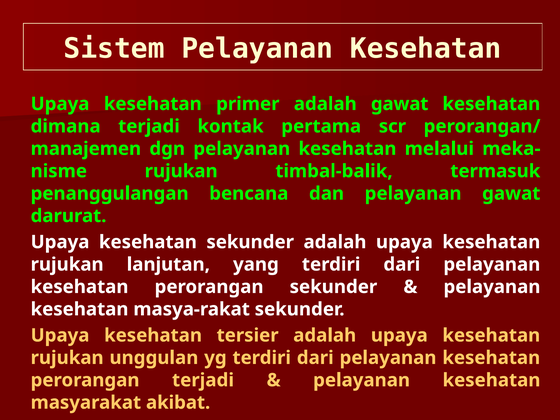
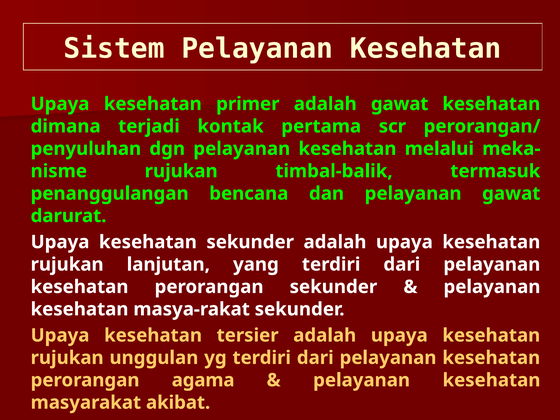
manajemen: manajemen -> penyuluhan (86, 149)
perorangan terjadi: terjadi -> agama (203, 380)
